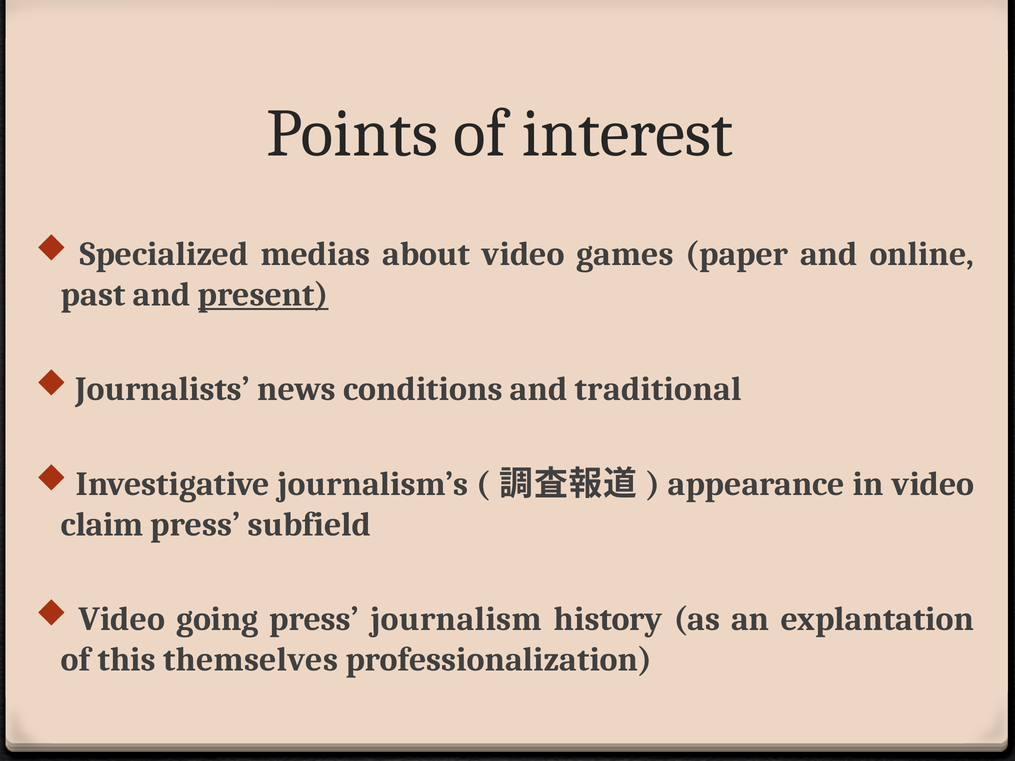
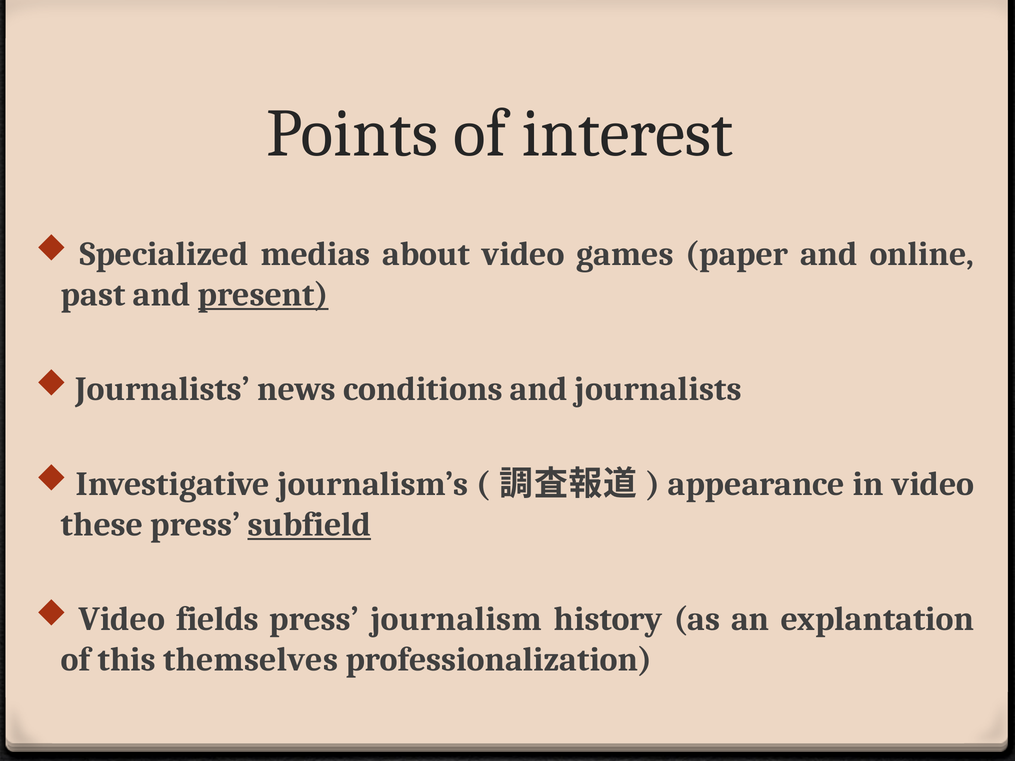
and traditional: traditional -> journalists (658, 389)
claim: claim -> these (102, 525)
subfield underline: none -> present (309, 525)
going: going -> fields (217, 619)
